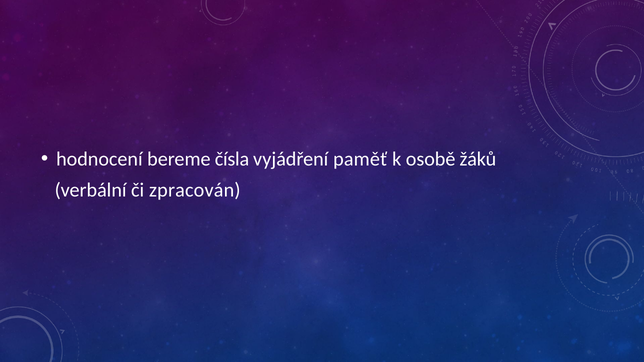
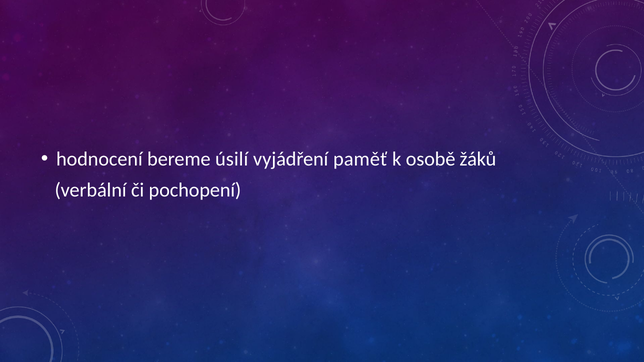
čísla: čísla -> úsilí (232, 159)
zpracován: zpracován -> pochopení (195, 190)
